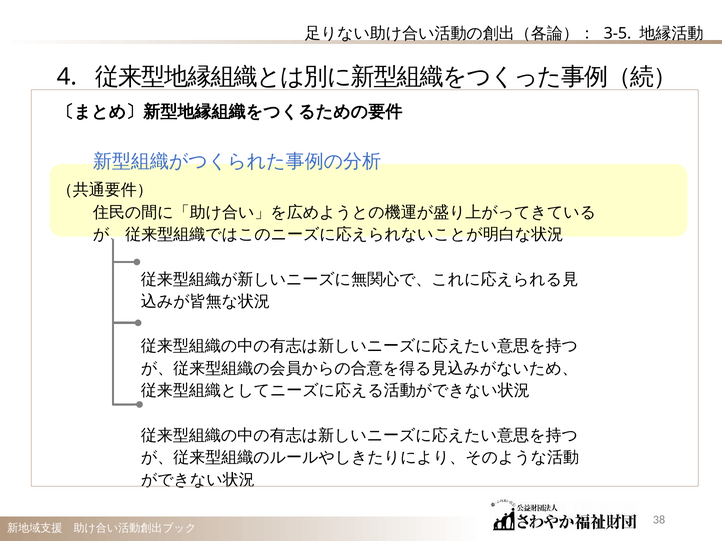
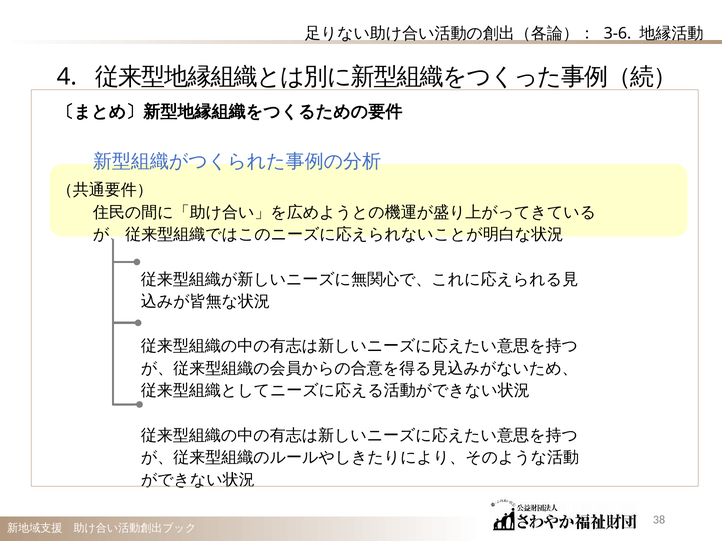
3-5: 3-5 -> 3-6 (618, 34)
